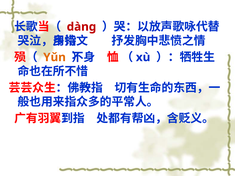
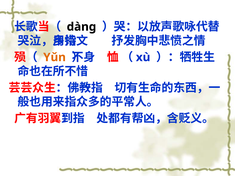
dàng colour: red -> black (81, 27)
